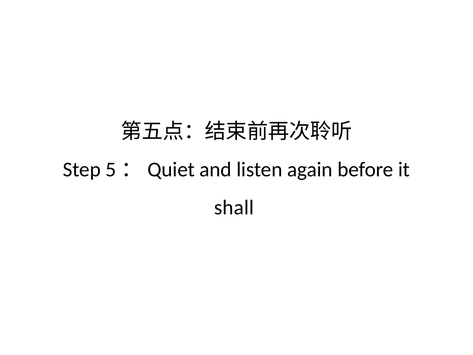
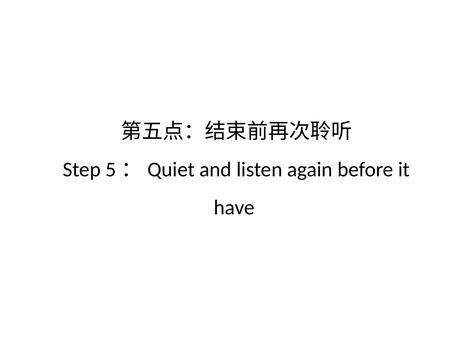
shall: shall -> have (234, 207)
